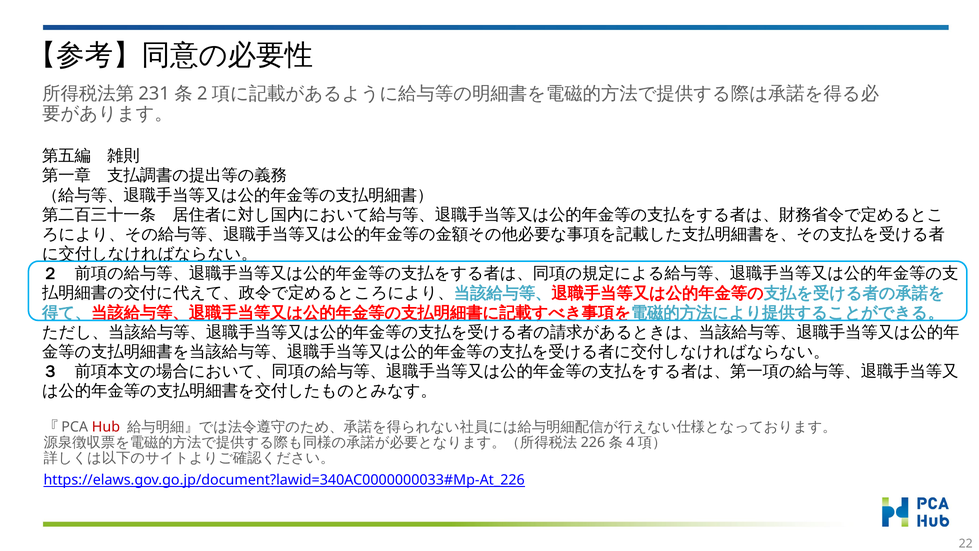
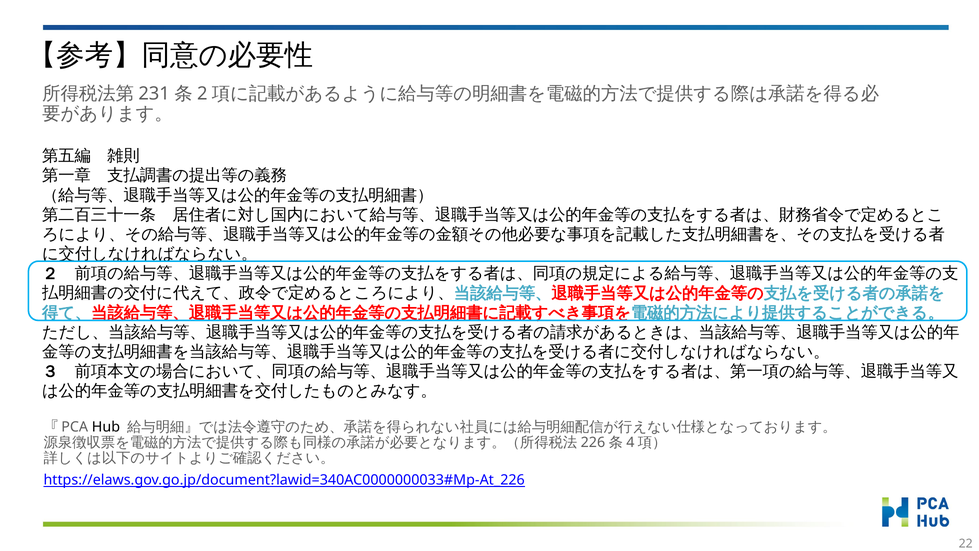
Hub colour: red -> black (106, 427)
